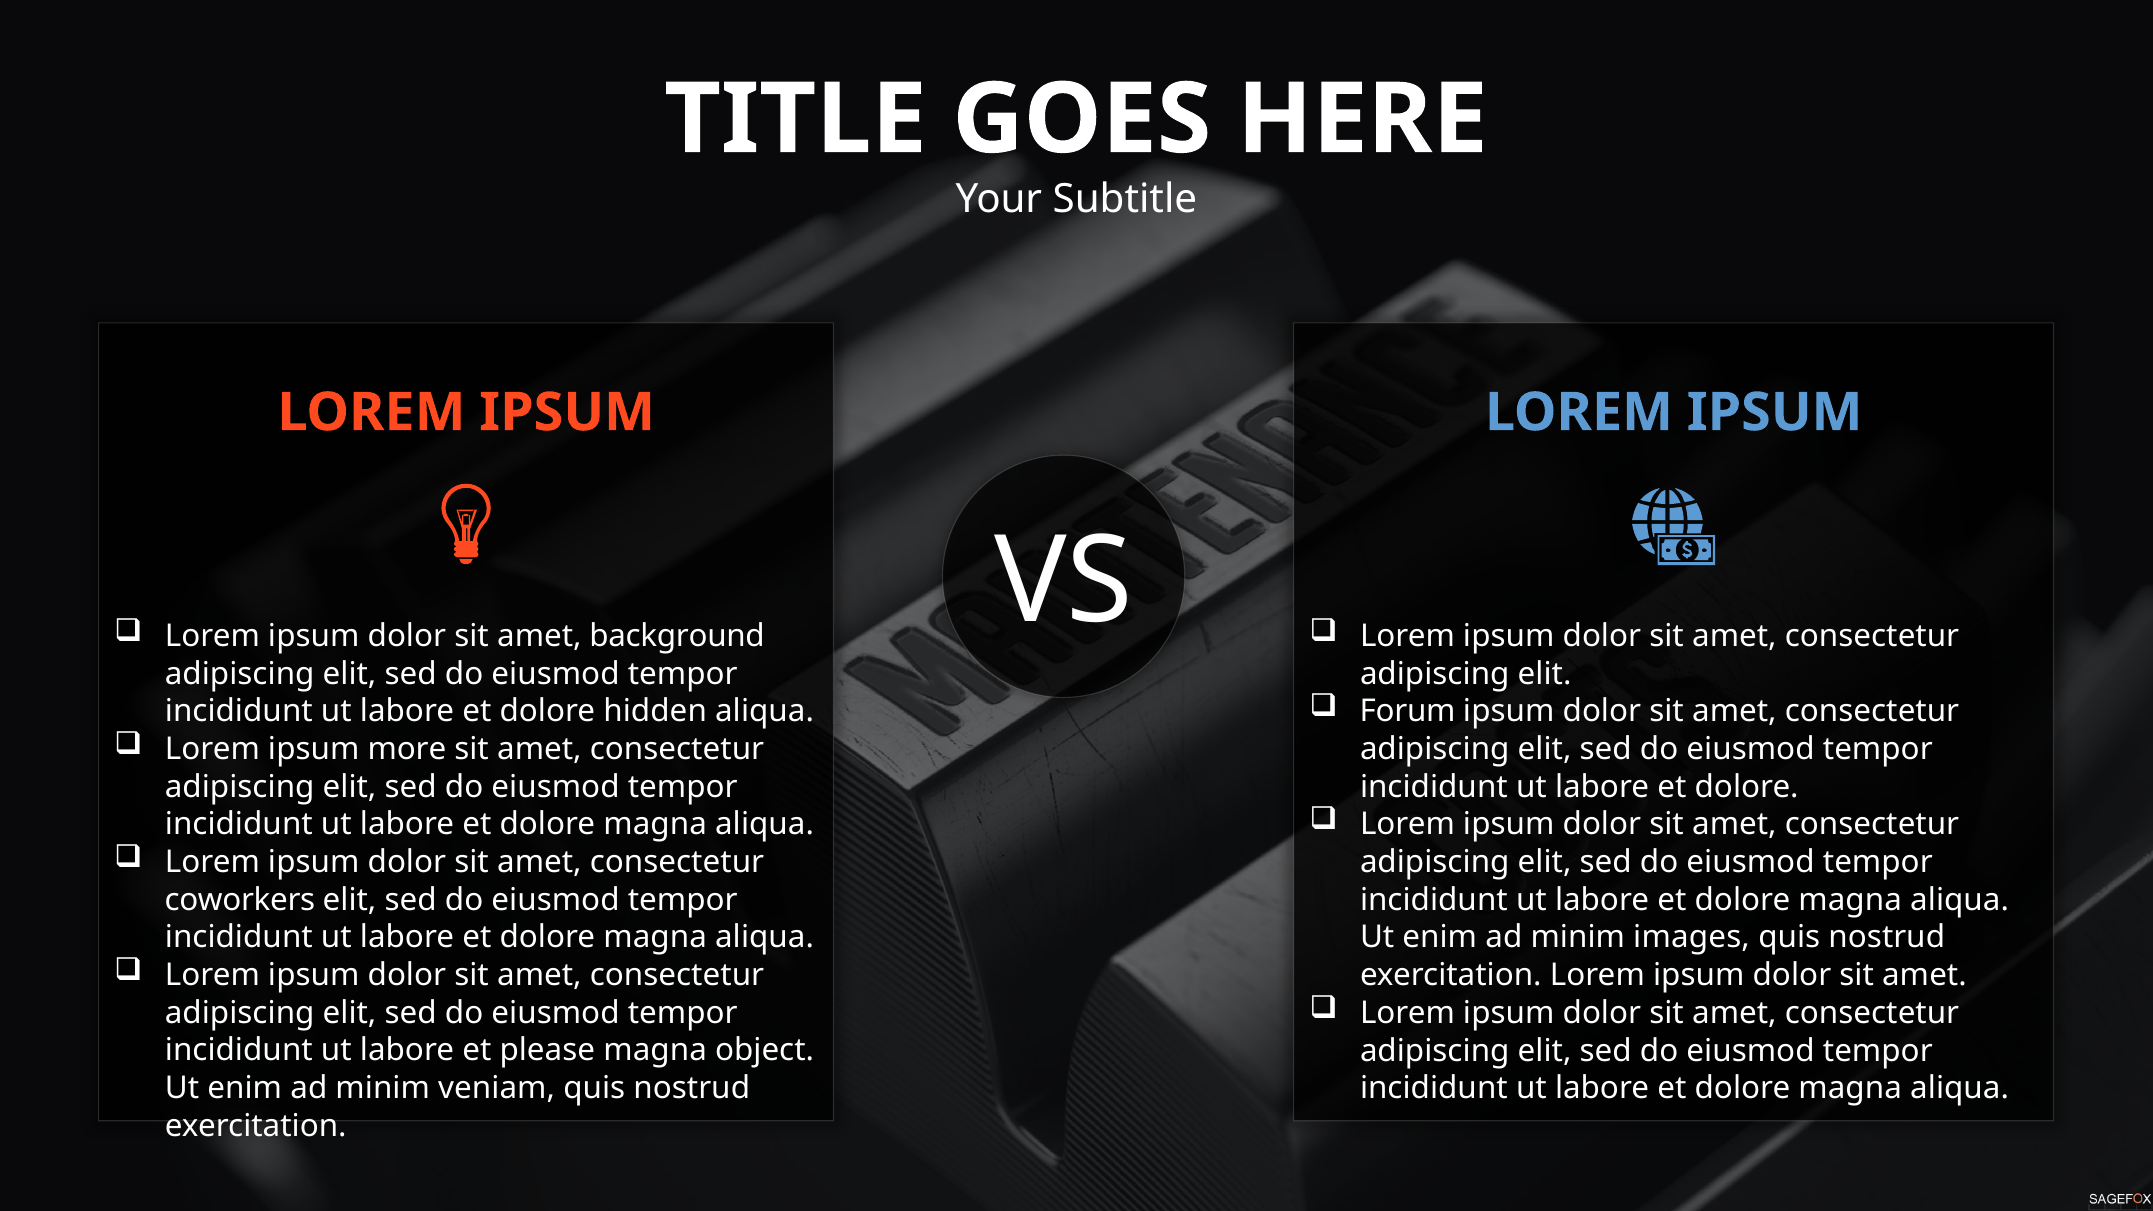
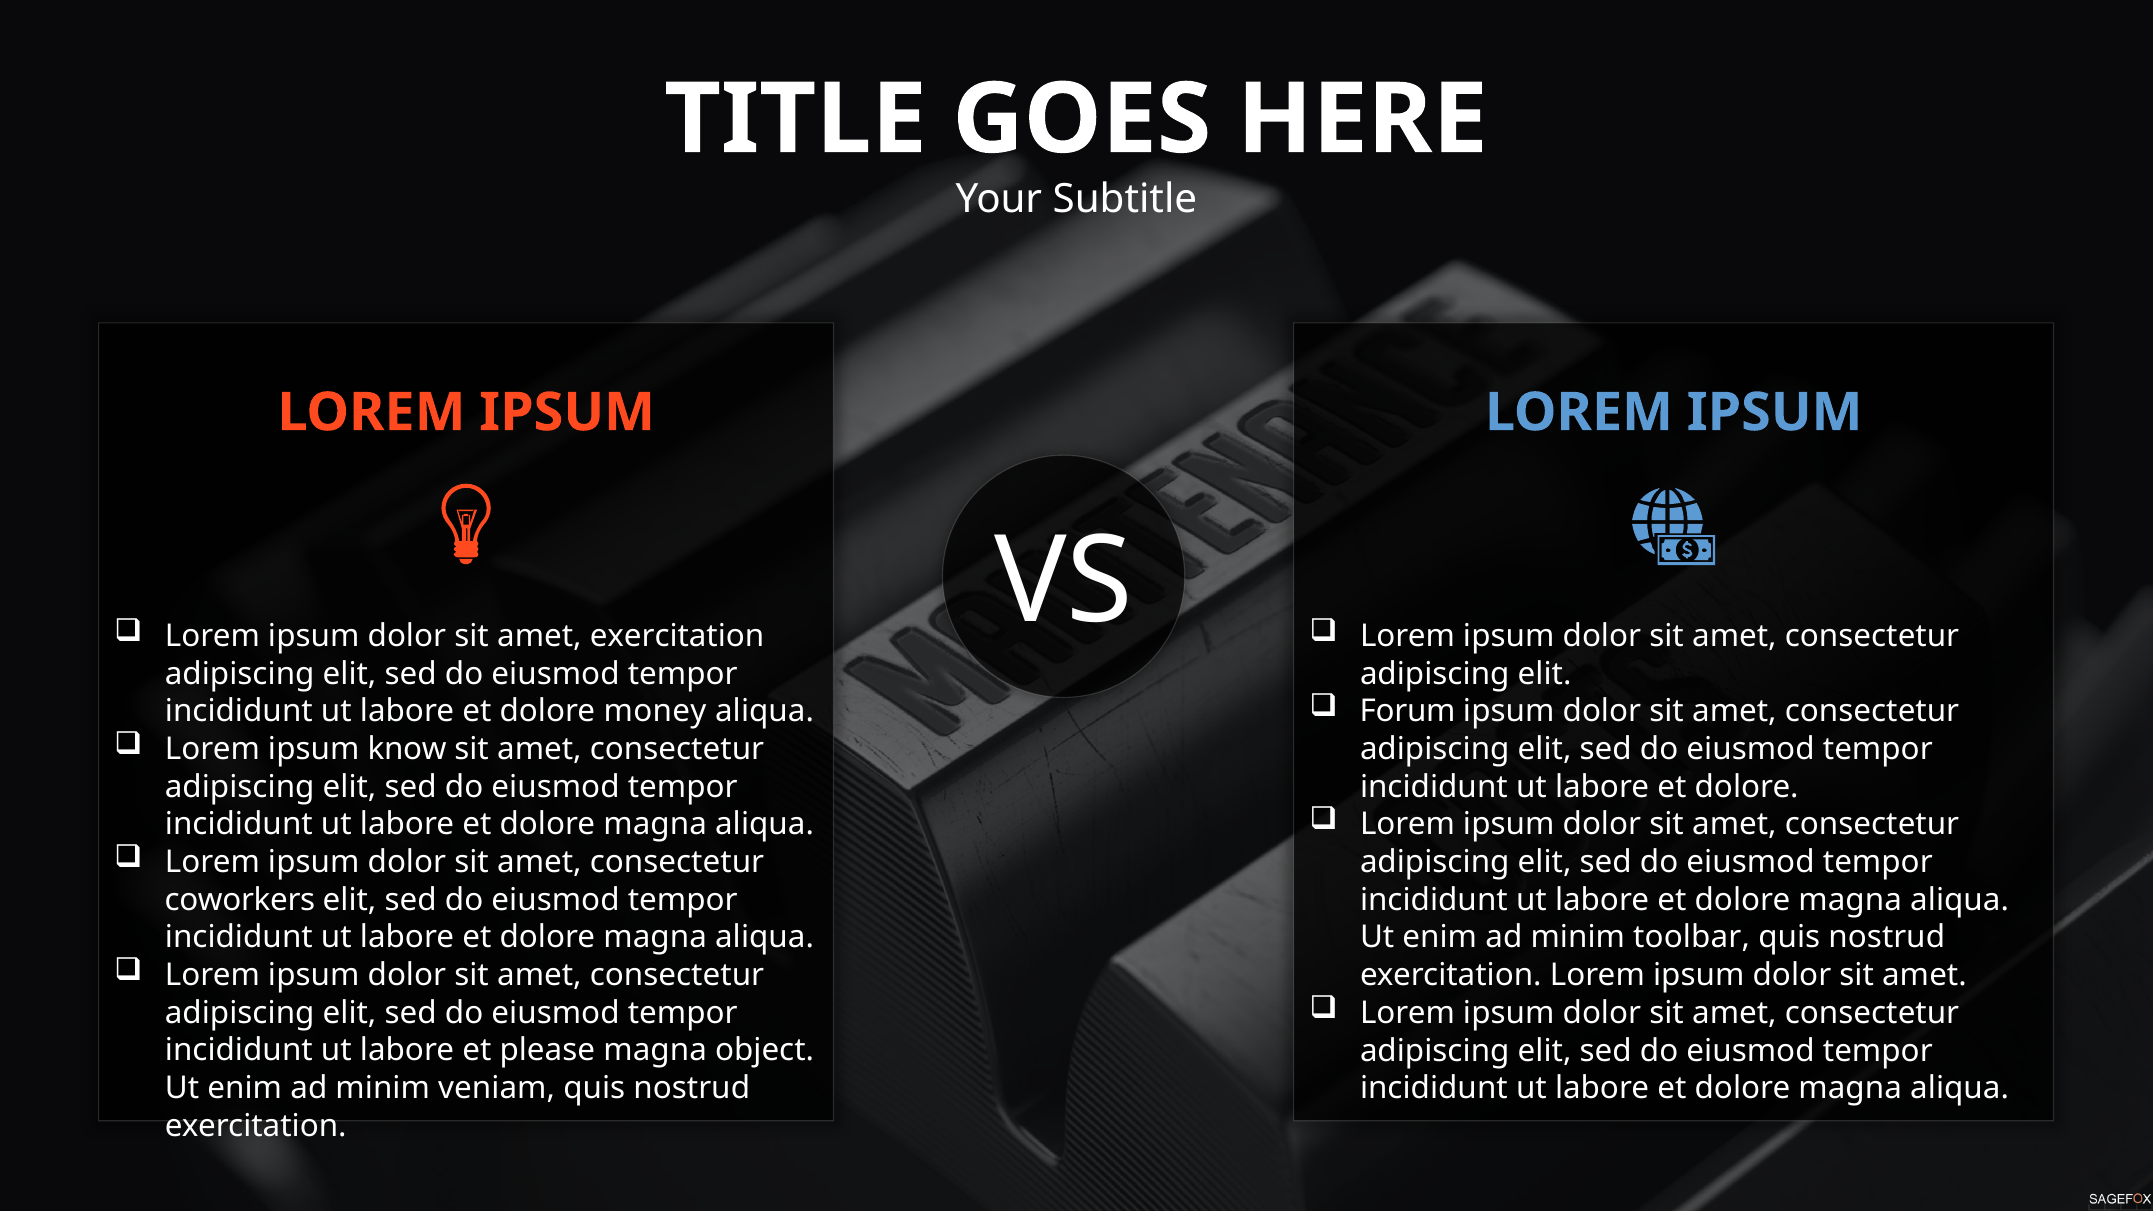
amet background: background -> exercitation (677, 636)
hidden: hidden -> money (655, 711)
more: more -> know (407, 749)
images: images -> toolbar (1692, 938)
